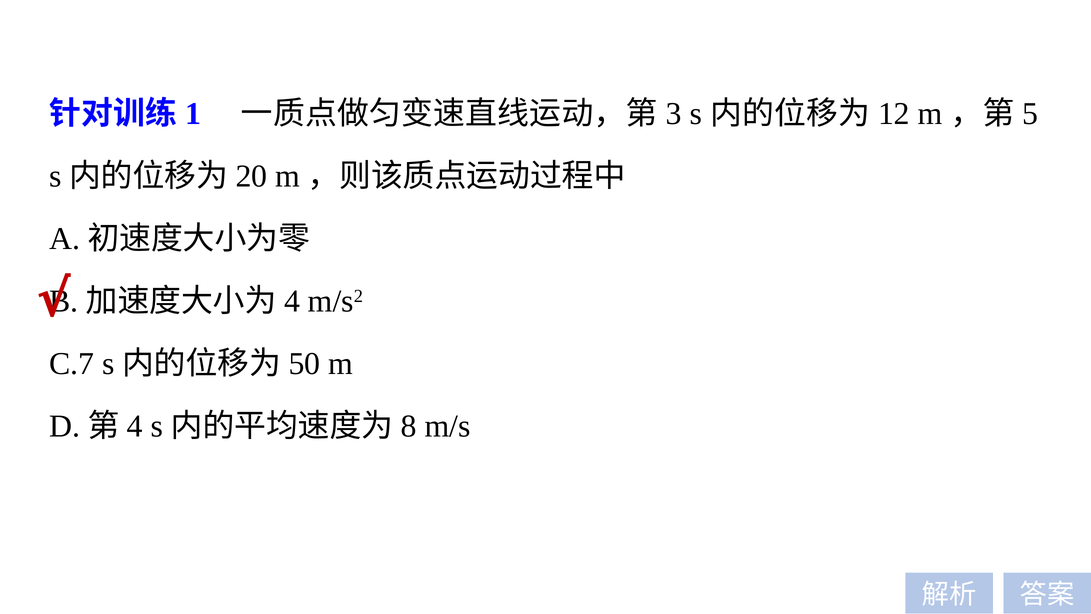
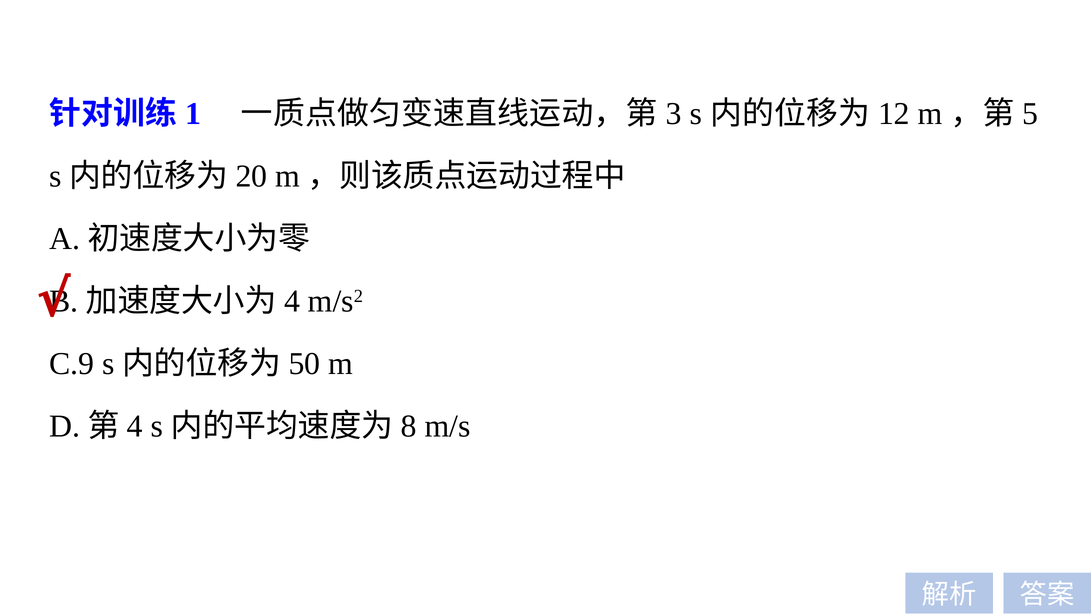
C.7: C.7 -> C.9 (72, 364)
